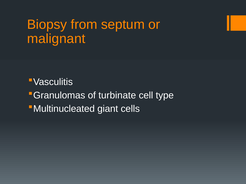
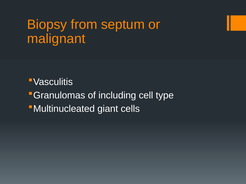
turbinate: turbinate -> including (117, 96)
